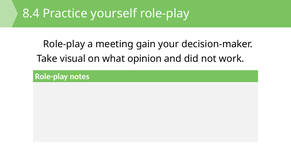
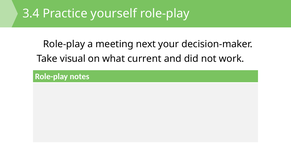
8.4: 8.4 -> 3.4 (31, 14)
gain: gain -> next (146, 44)
opinion: opinion -> current (144, 59)
